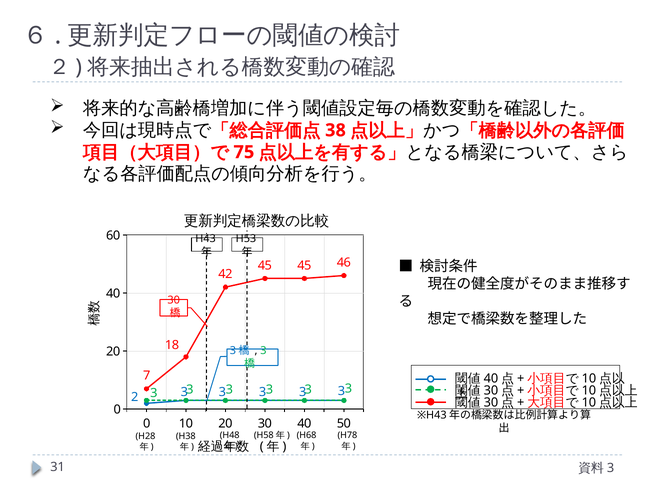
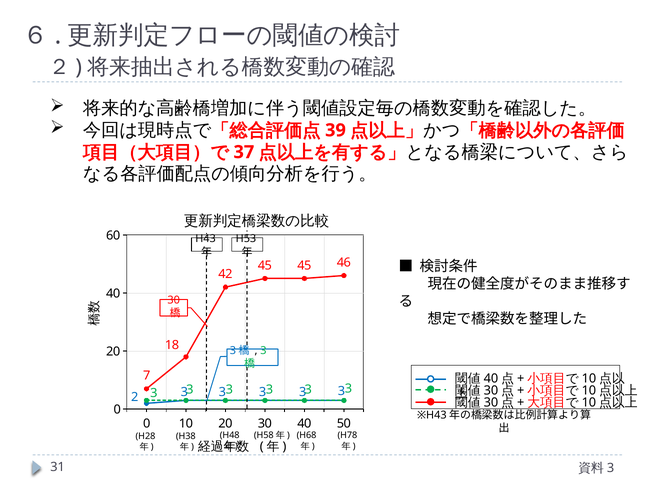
38: 38 -> 39 (335, 130)
75: 75 -> 37 (244, 152)
